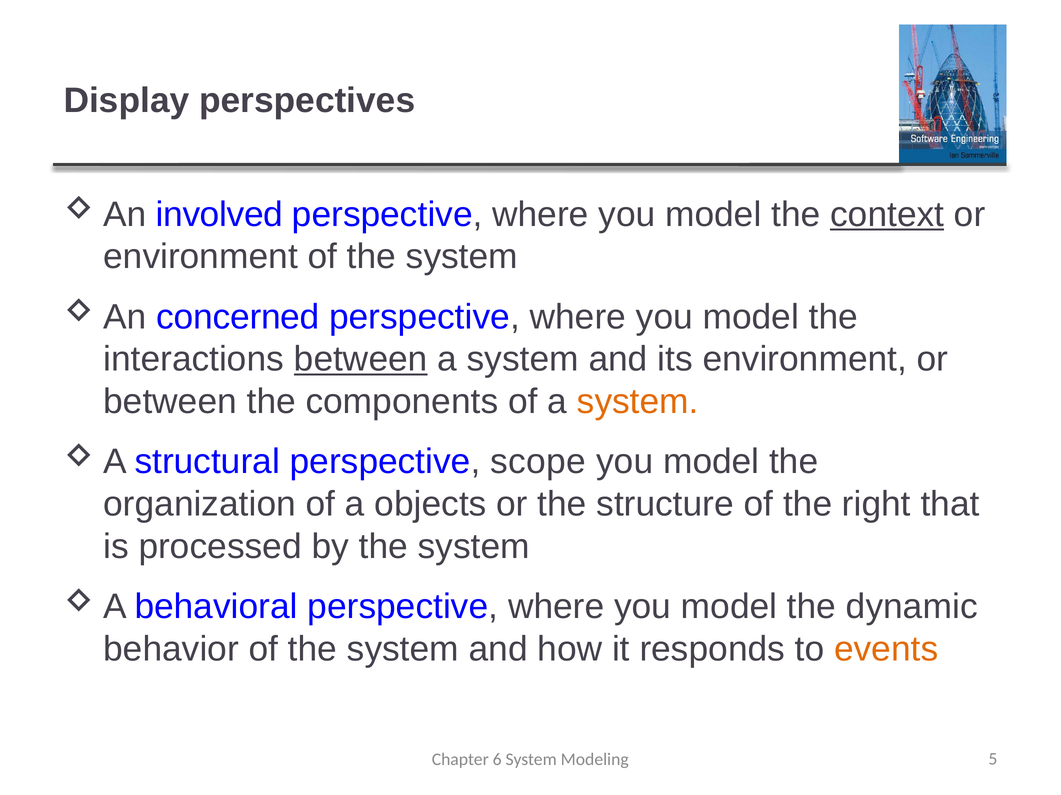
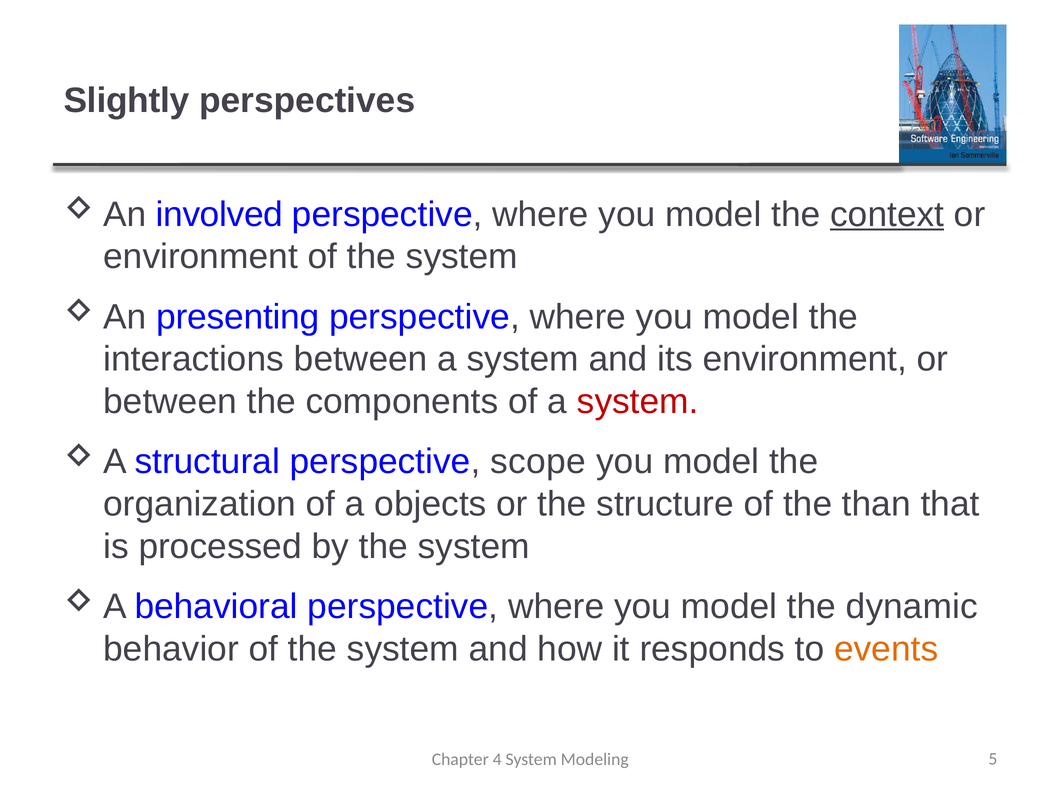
Display: Display -> Slightly (127, 101)
concerned: concerned -> presenting (238, 317)
between underline: present -> none (361, 360)
system colour: orange -> red (638, 402)
right: right -> than (876, 505)
6: 6 -> 4 (497, 760)
